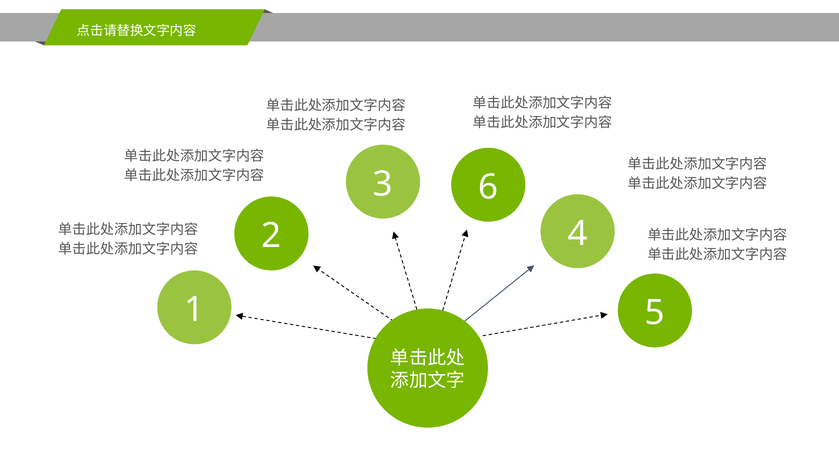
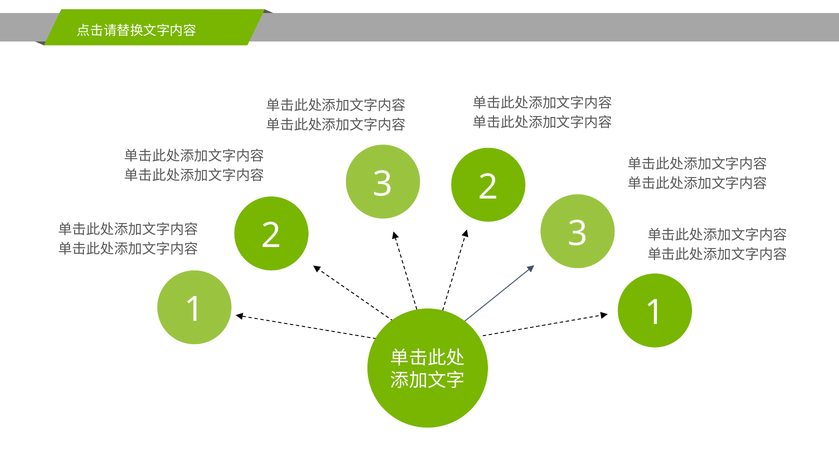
3 6: 6 -> 2 (488, 187)
2 4: 4 -> 3 (578, 234)
1 5: 5 -> 1 (655, 313)
